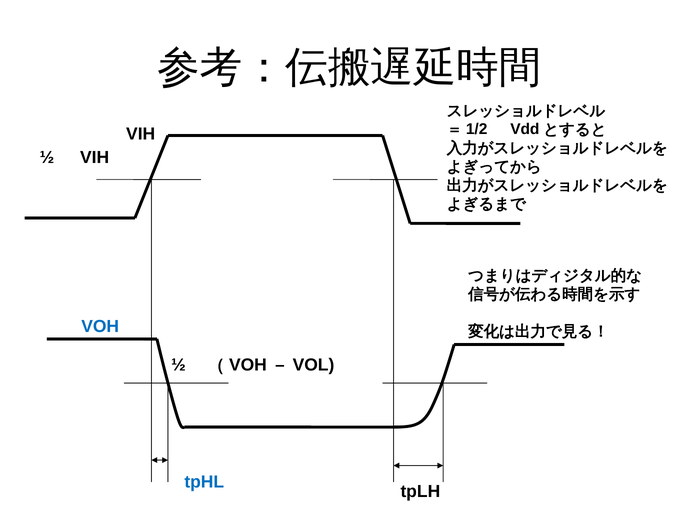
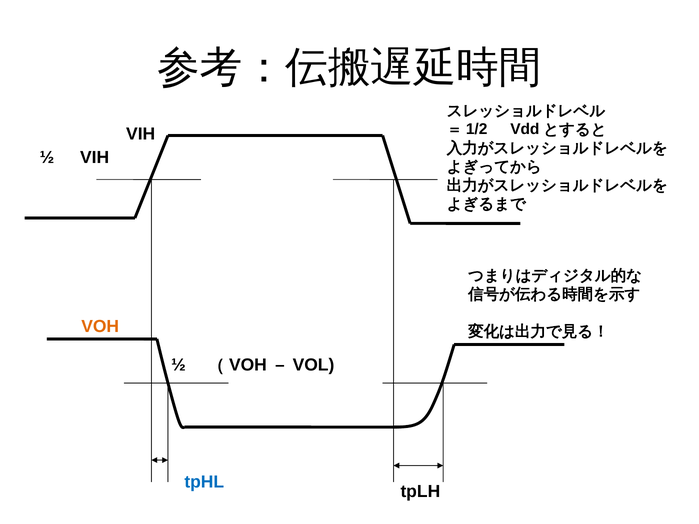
VOH colour: blue -> orange (100, 327)
